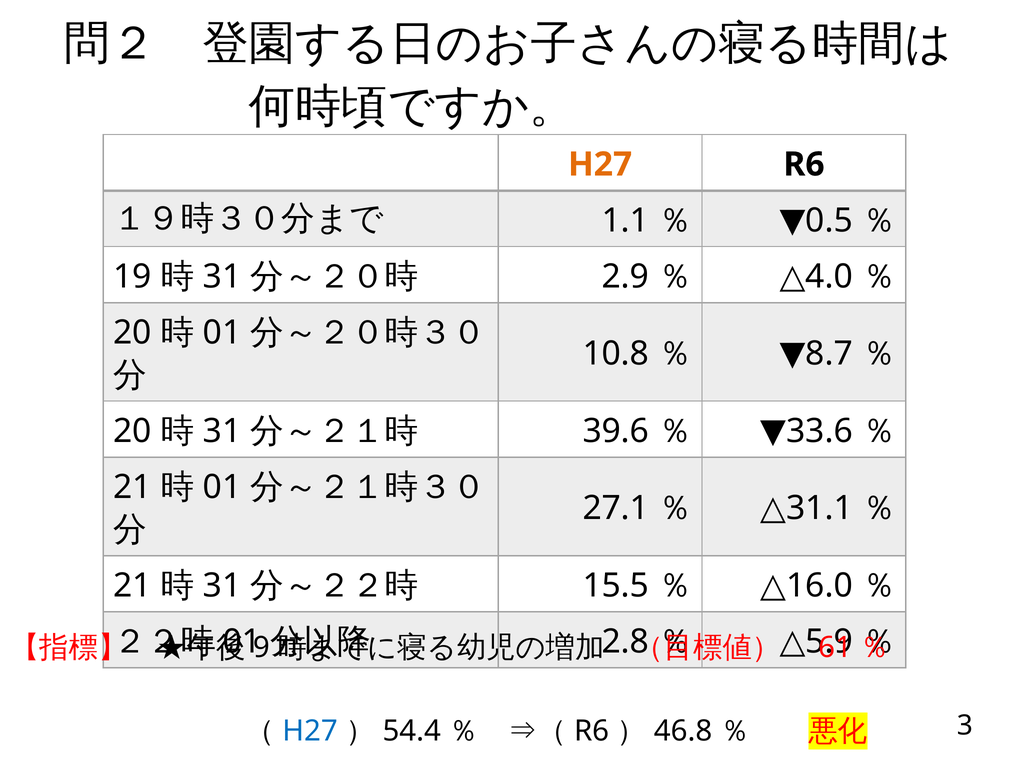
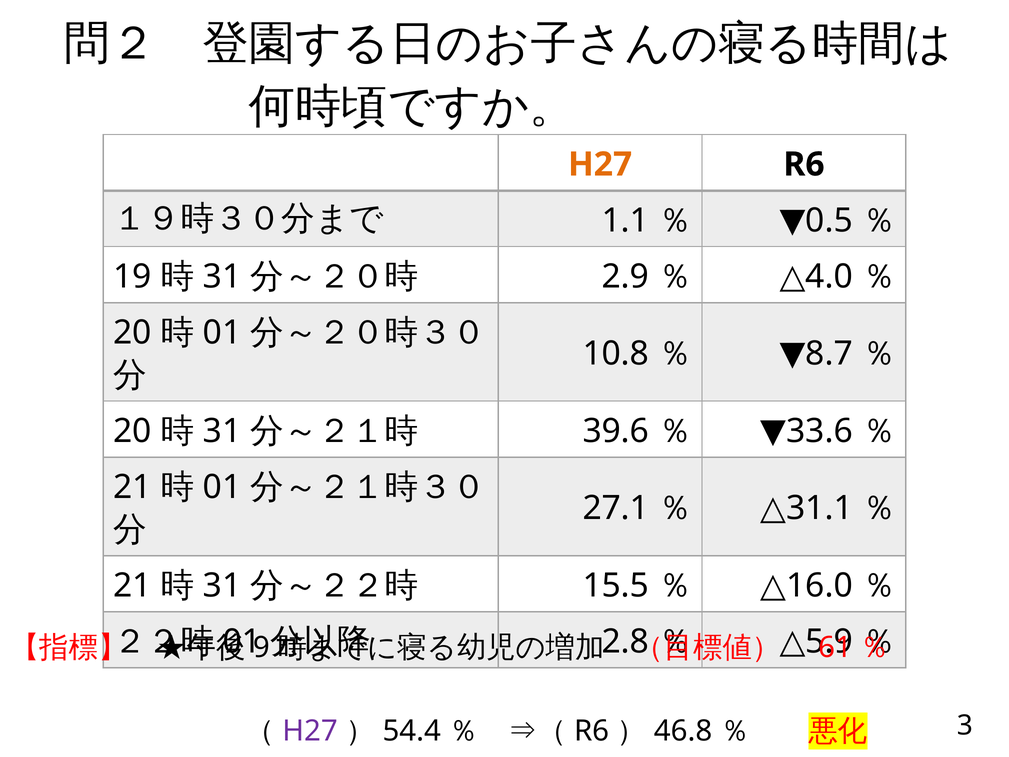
H27 colour: blue -> purple (310, 731)
